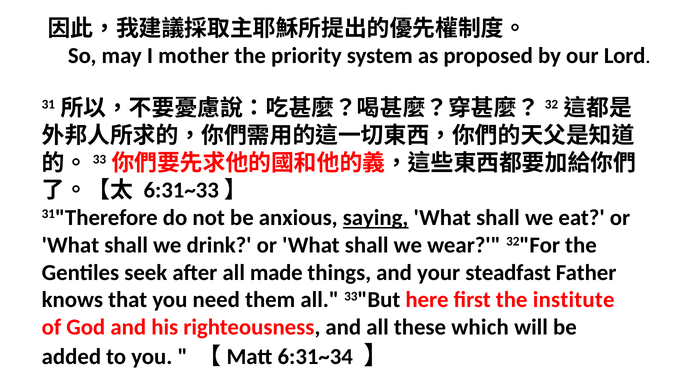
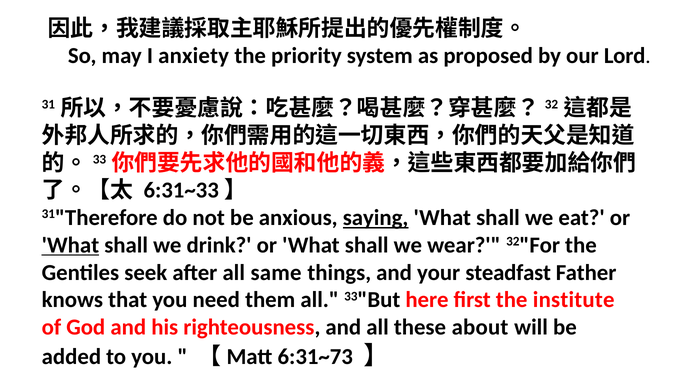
mother: mother -> anxiety (194, 56)
What underline: none -> present (70, 245)
made: made -> same (276, 272)
which: which -> about (480, 327)
6:31~34: 6:31~34 -> 6:31~73 (315, 356)
